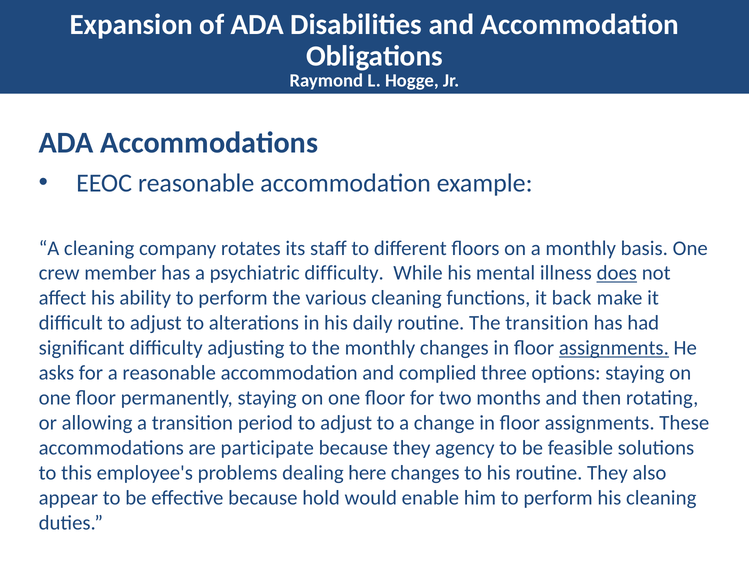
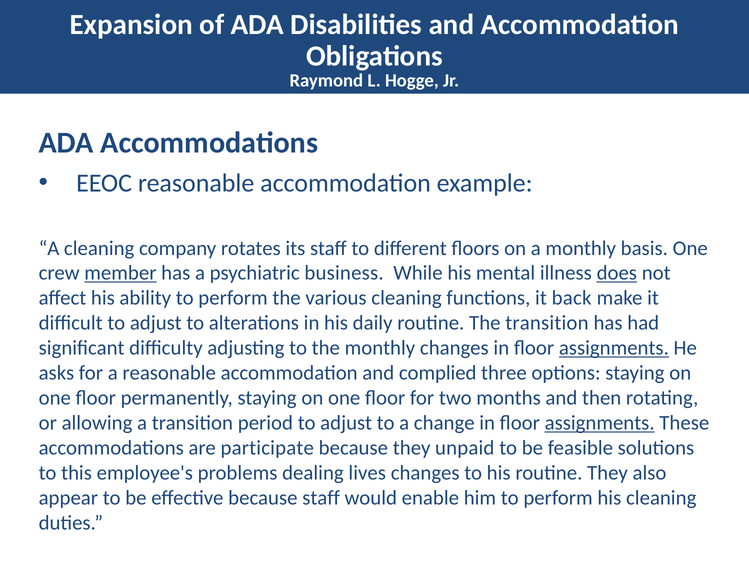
member underline: none -> present (120, 273)
psychiatric difficulty: difficulty -> business (344, 273)
assignments underline: none -> present (600, 423)
agency: agency -> unpaid (465, 448)
here: here -> lives (367, 473)
because hold: hold -> staff (321, 498)
